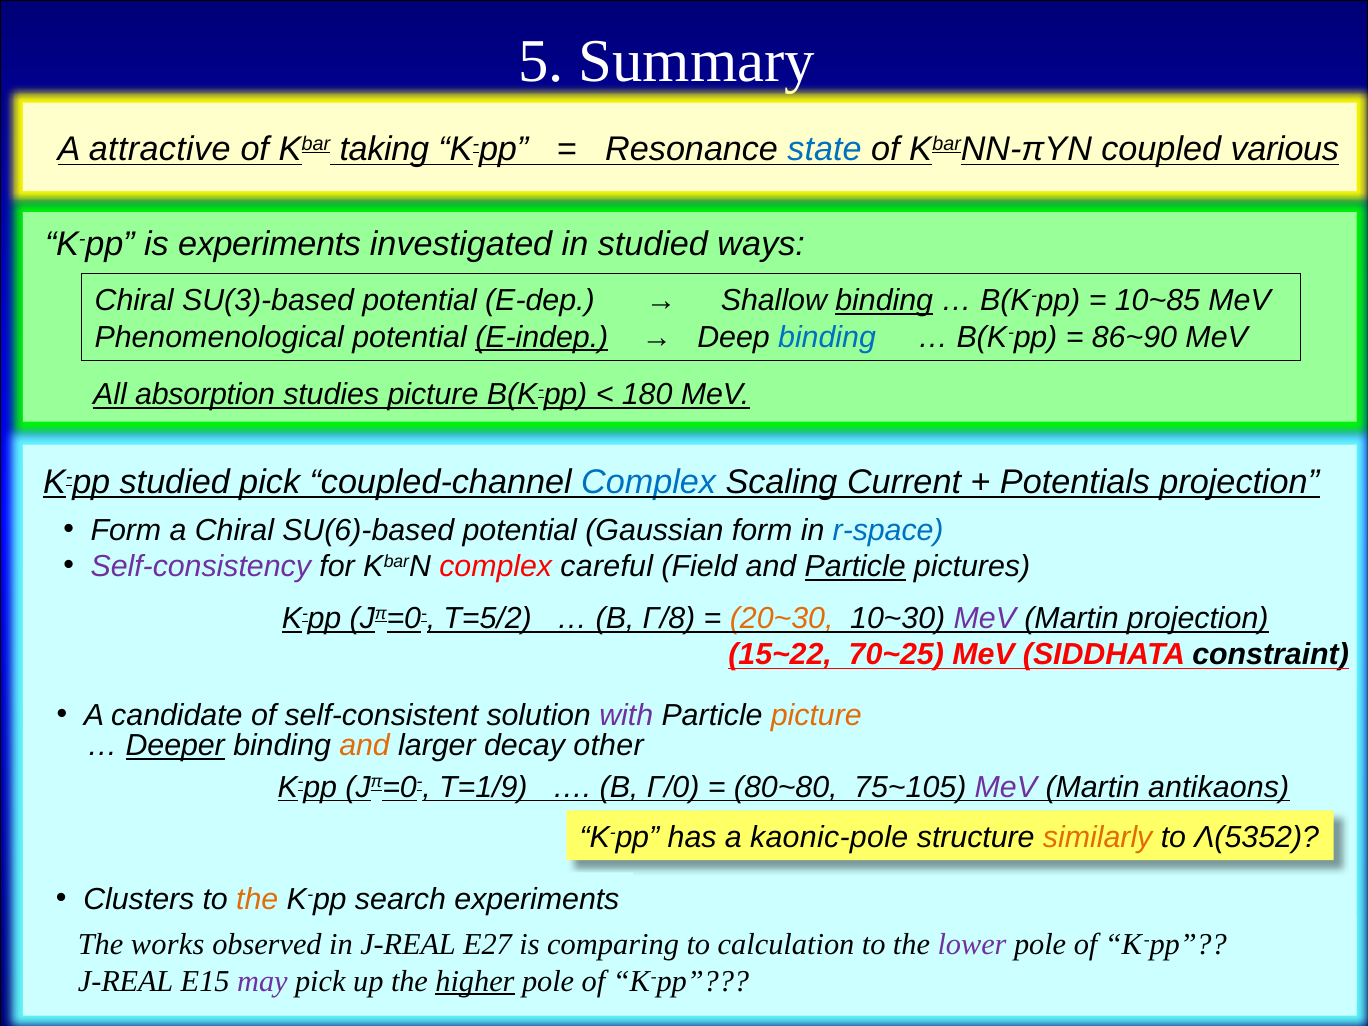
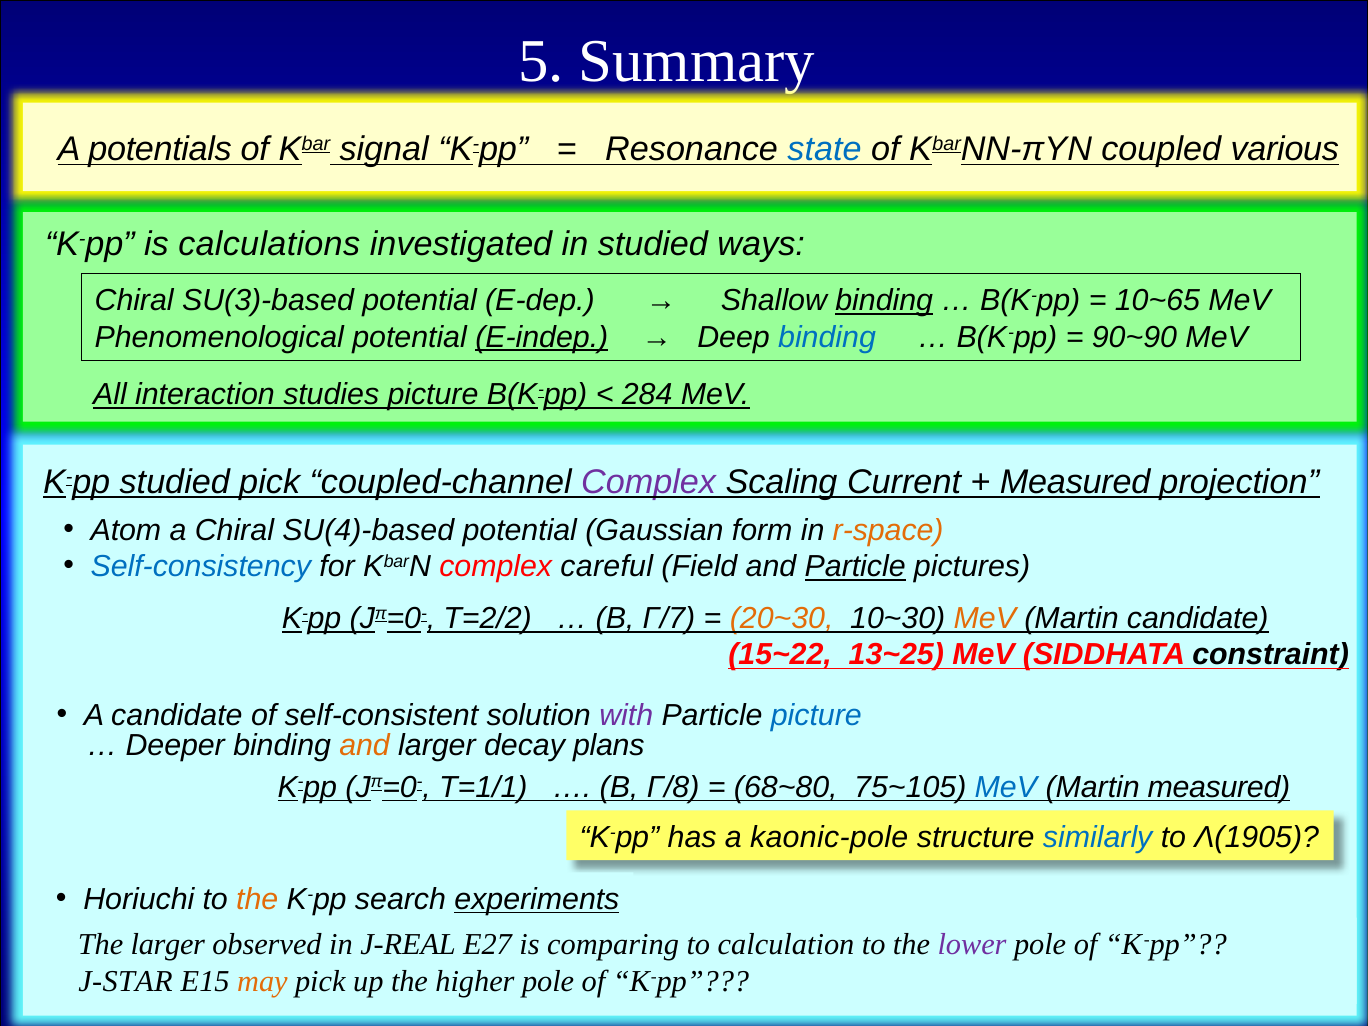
attractive: attractive -> potentials (160, 149)
taking: taking -> signal (384, 149)
is experiments: experiments -> calculations (269, 245)
10~85: 10~85 -> 10~65 (1157, 301)
86~90: 86~90 -> 90~90 (1134, 337)
absorption: absorption -> interaction (205, 395)
180: 180 -> 284 (647, 395)
Complex colour: blue -> purple (649, 482)
Potentials: Potentials -> Measured (1075, 482)
Form: Form -> Atom (126, 530)
SU(6)-based: SU(6)-based -> SU(4)-based (368, 530)
r-space colour: blue -> orange (888, 530)
Self-consistency colour: purple -> blue (201, 567)
T=5/2: T=5/2 -> T=2/2 (488, 618)
Γ/8: Γ/8 -> Γ/7 (669, 618)
MeV colour: purple -> orange (985, 618)
Martin projection: projection -> candidate (1198, 618)
70~25: 70~25 -> 13~25 (896, 655)
picture colour: orange -> blue (816, 716)
Deeper underline: present -> none (175, 746)
other: other -> plans (609, 746)
T=1/9: T=1/9 -> T=1/1 (483, 787)
Γ/0: Γ/0 -> Γ/8 (673, 787)
80~80: 80~80 -> 68~80 (786, 787)
MeV colour: purple -> blue (1006, 787)
Martin antikaons: antikaons -> measured (1219, 787)
similarly colour: orange -> blue (1098, 837)
Λ(5352: Λ(5352 -> Λ(1905 (1257, 837)
Clusters: Clusters -> Horiuchi (139, 899)
experiments underline: none -> present (537, 899)
The works: works -> larger (168, 945)
J-REAL: J-REAL -> J-STAR (125, 981)
may colour: purple -> orange (262, 981)
higher underline: present -> none (475, 981)
